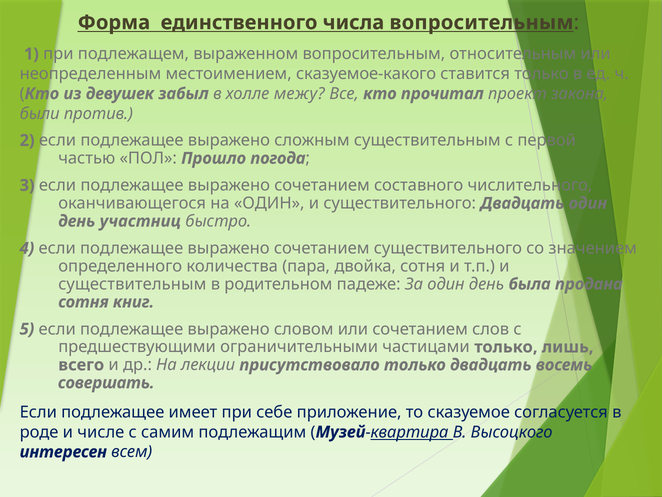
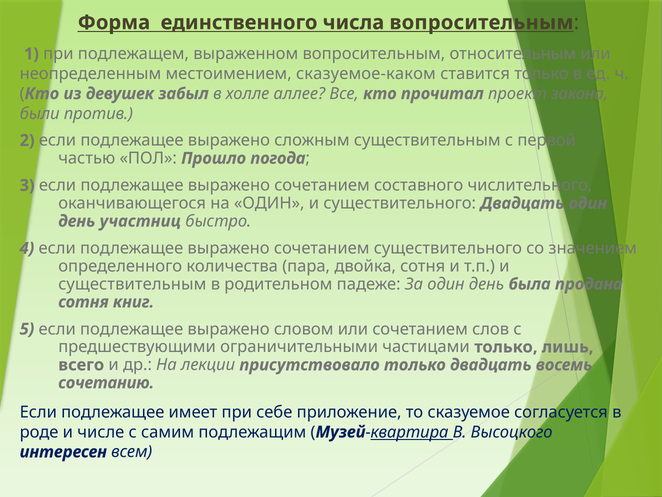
сказуемое-какого: сказуемое-какого -> сказуемое-каком (366, 74)
межу: межу -> аллее (299, 94)
совершать: совершать -> сочетанию (106, 382)
